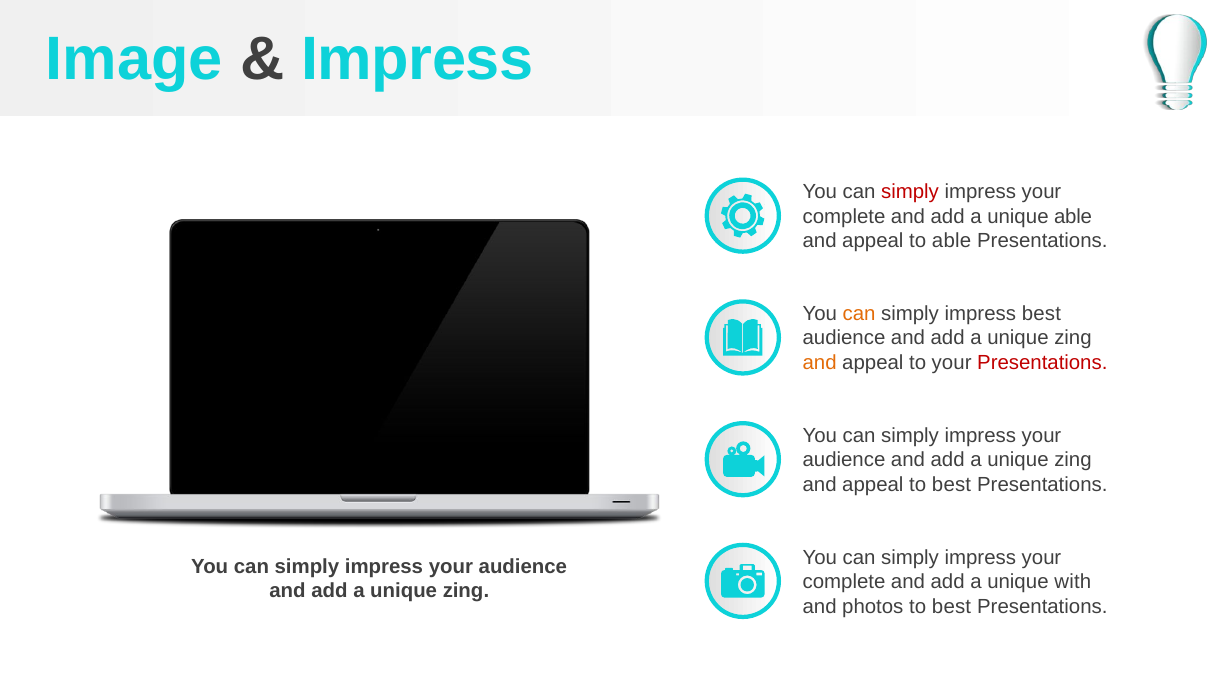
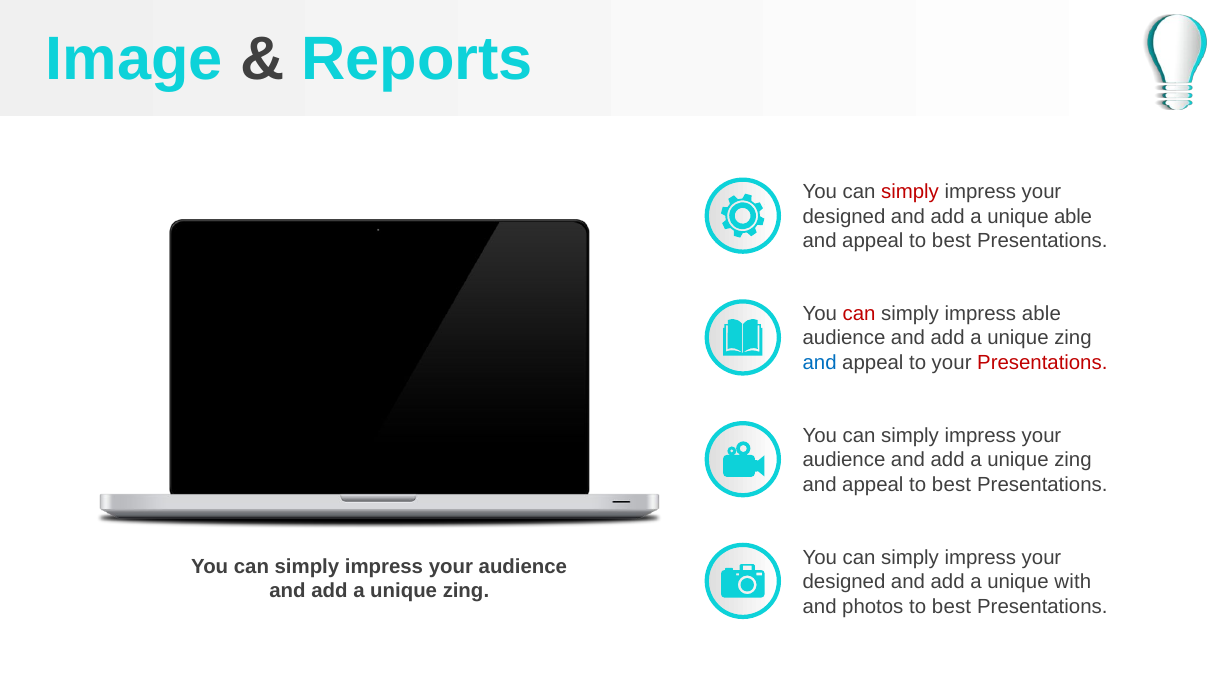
Impress: Impress -> Reports (417, 60)
complete: complete -> designed (844, 217)
able: able -> best (952, 241)
can colour: orange -> red (859, 314)
impress best: best -> able (1041, 314)
and colour: orange -> blue (820, 363)
complete: complete -> designed (844, 582)
